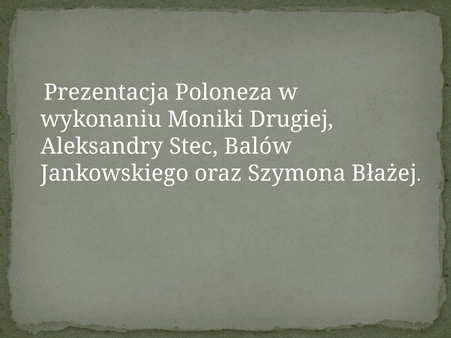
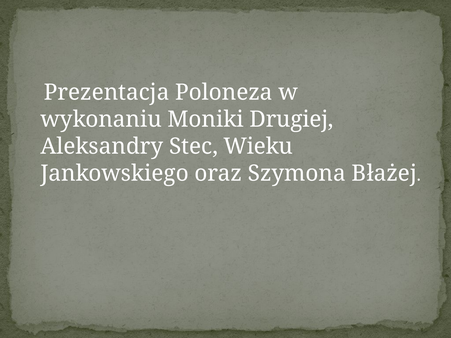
Balów: Balów -> Wieku (258, 147)
